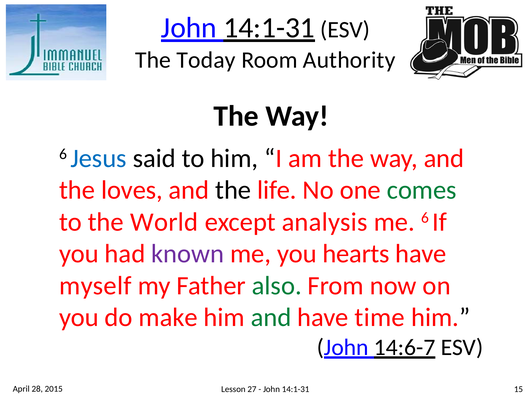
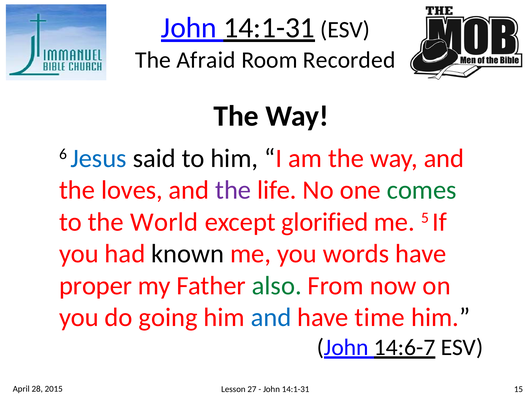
Today: Today -> Afraid (206, 60)
Authority: Authority -> Recorded (349, 60)
the colour: black -> purple (233, 190)
analysis: analysis -> glorified (325, 222)
me 6: 6 -> 5 (425, 218)
known colour: purple -> black (188, 254)
hearts: hearts -> words (356, 254)
myself: myself -> proper (96, 286)
make: make -> going (168, 318)
and colour: green -> blue (271, 318)
